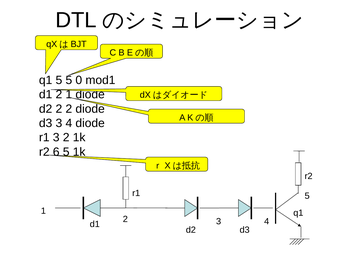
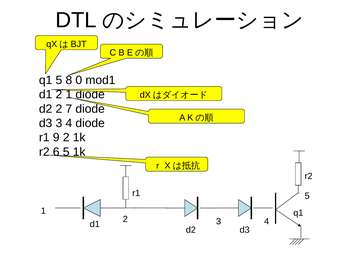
5 5: 5 -> 8 (69, 80)
2 2: 2 -> 7 (69, 109)
r1 3: 3 -> 9 (56, 138)
